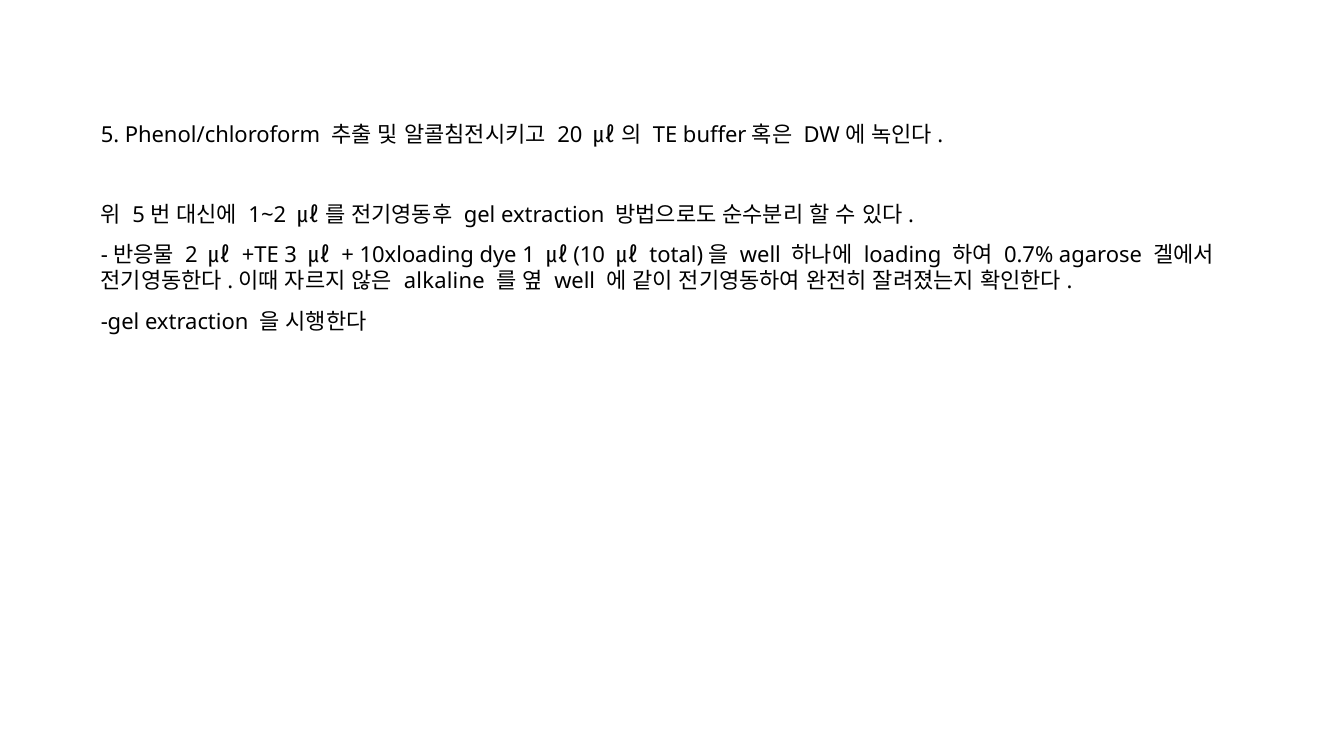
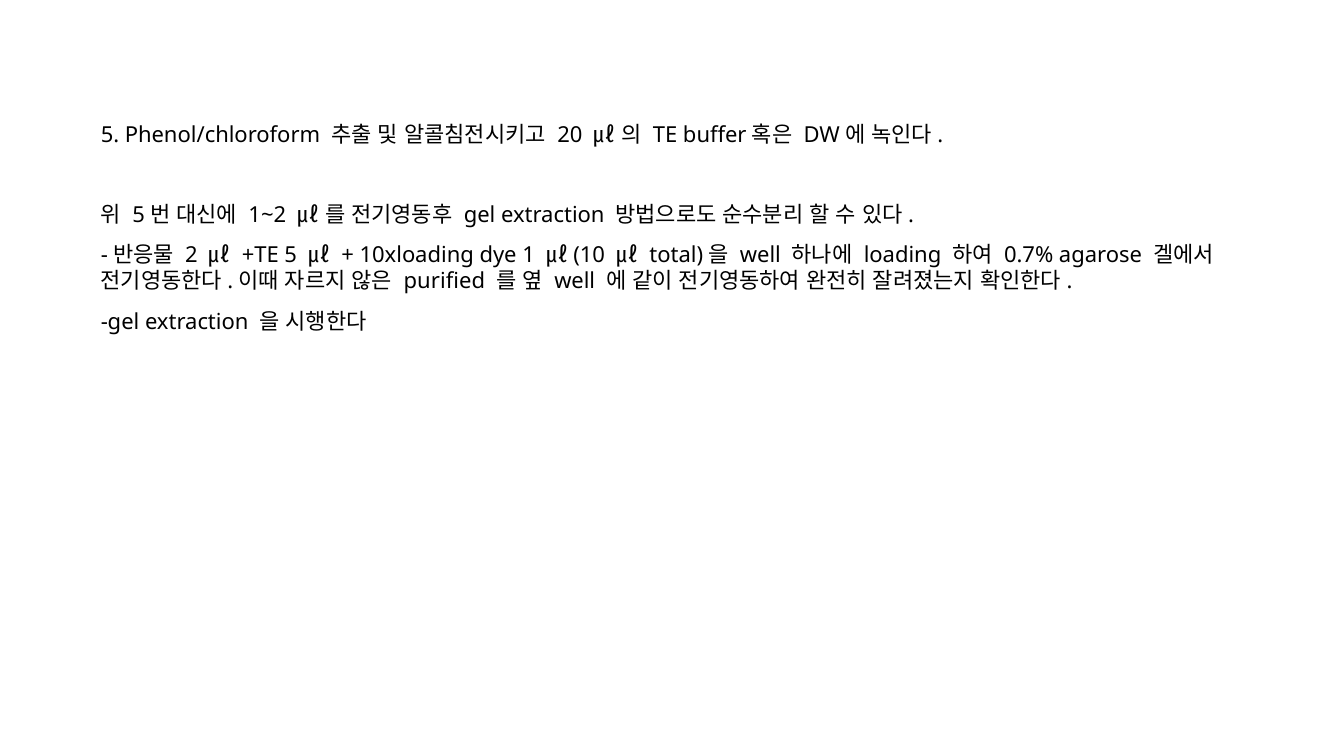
+TE 3: 3 -> 5 (291, 255)
alkaline: alkaline -> purified (444, 282)
